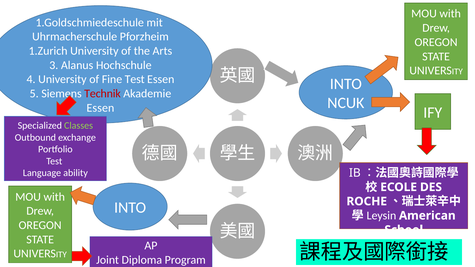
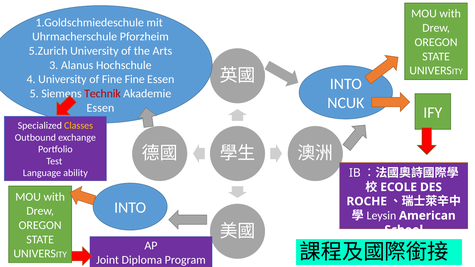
1.Zurich: 1.Zurich -> 5.Zurich (48, 51)
Fine Test: Test -> Fine (135, 79)
Classes colour: light green -> yellow (79, 126)
